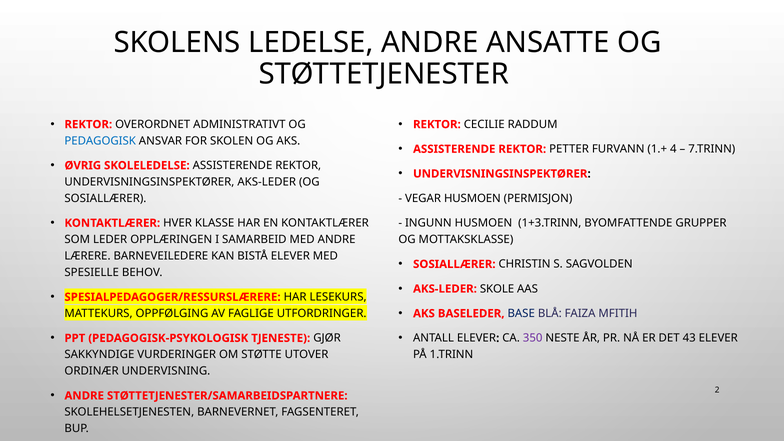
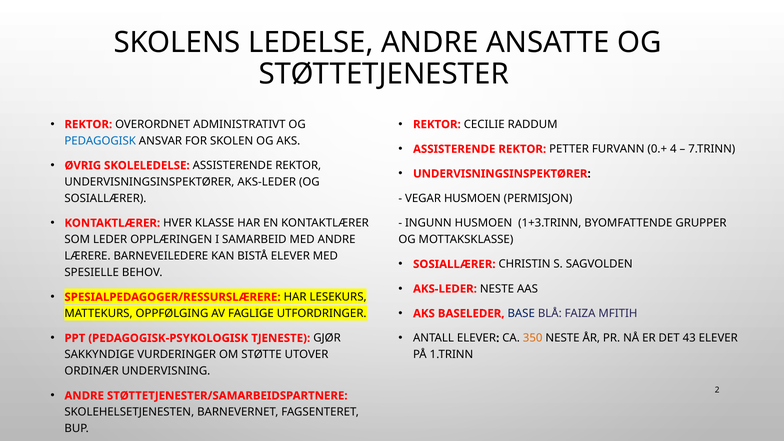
1.+: 1.+ -> 0.+ (657, 149)
AKS-LEDER SKOLE: SKOLE -> NESTE (497, 289)
350 colour: purple -> orange (533, 338)
